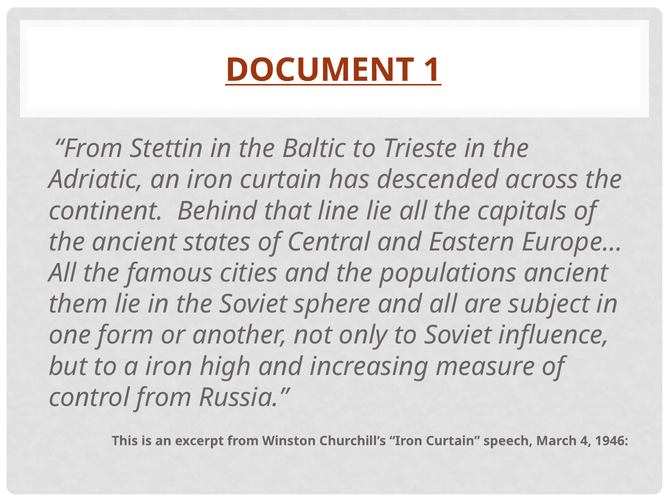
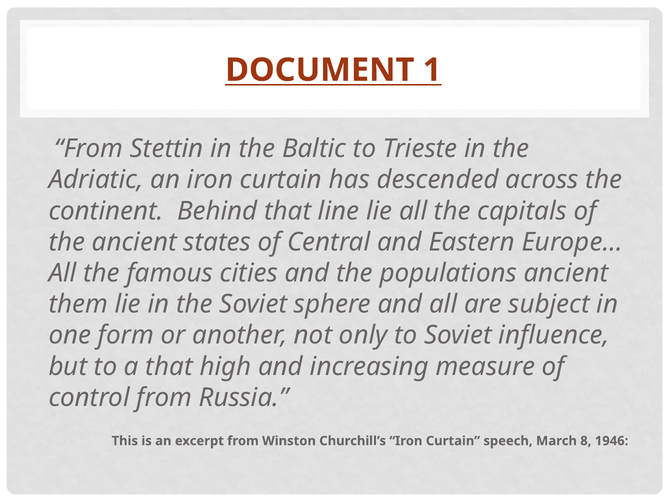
a iron: iron -> that (169, 367)
4: 4 -> 8 (586, 442)
